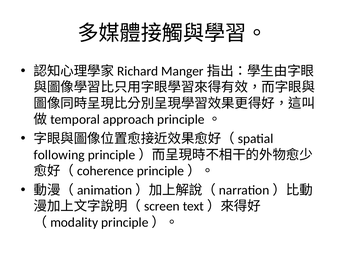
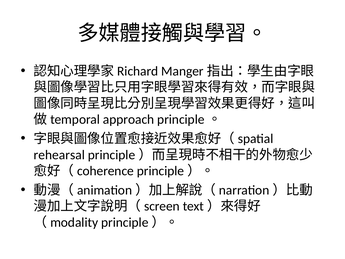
following: following -> rehearsal (59, 155)
